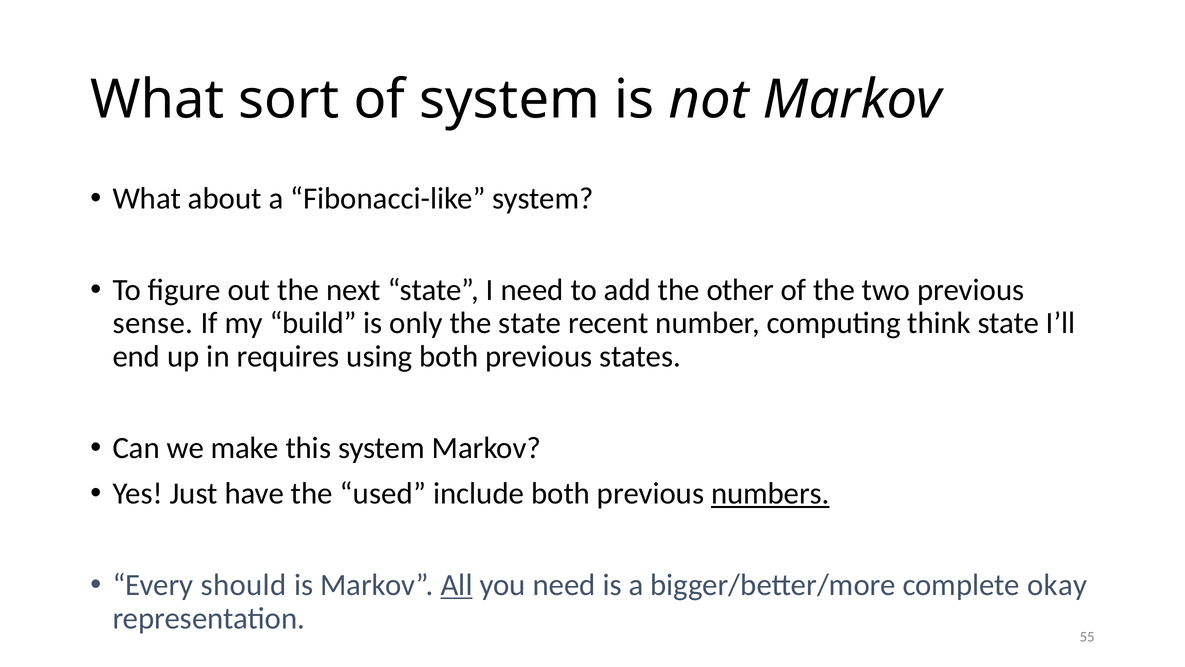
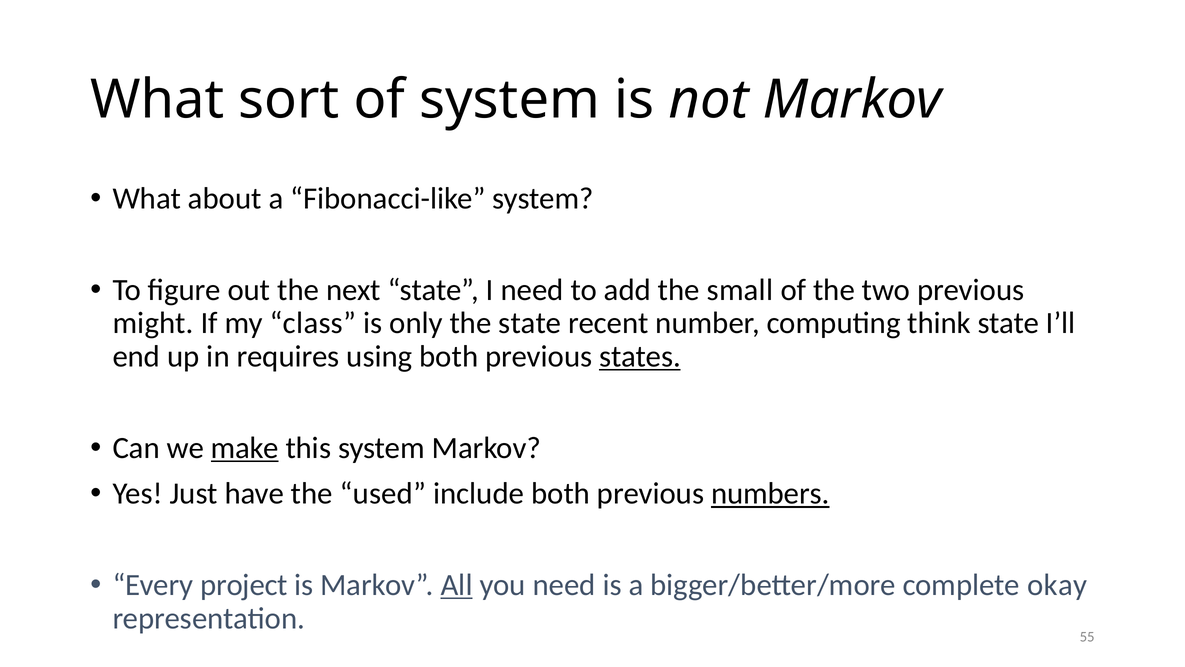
other: other -> small (740, 290)
sense: sense -> might (153, 323)
build: build -> class (313, 323)
states underline: none -> present (640, 356)
make underline: none -> present (245, 448)
should: should -> project (244, 585)
